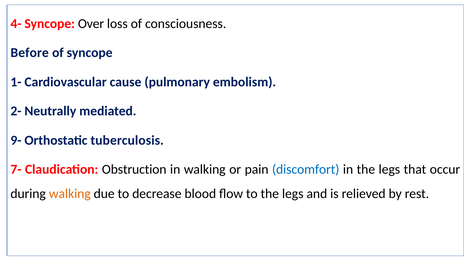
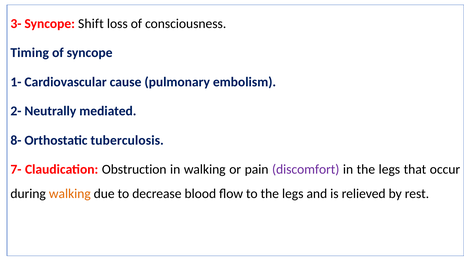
4-: 4- -> 3- (16, 24)
Over: Over -> Shift (91, 24)
Before: Before -> Timing (30, 53)
9-: 9- -> 8- (16, 140)
discomfort colour: blue -> purple (306, 169)
